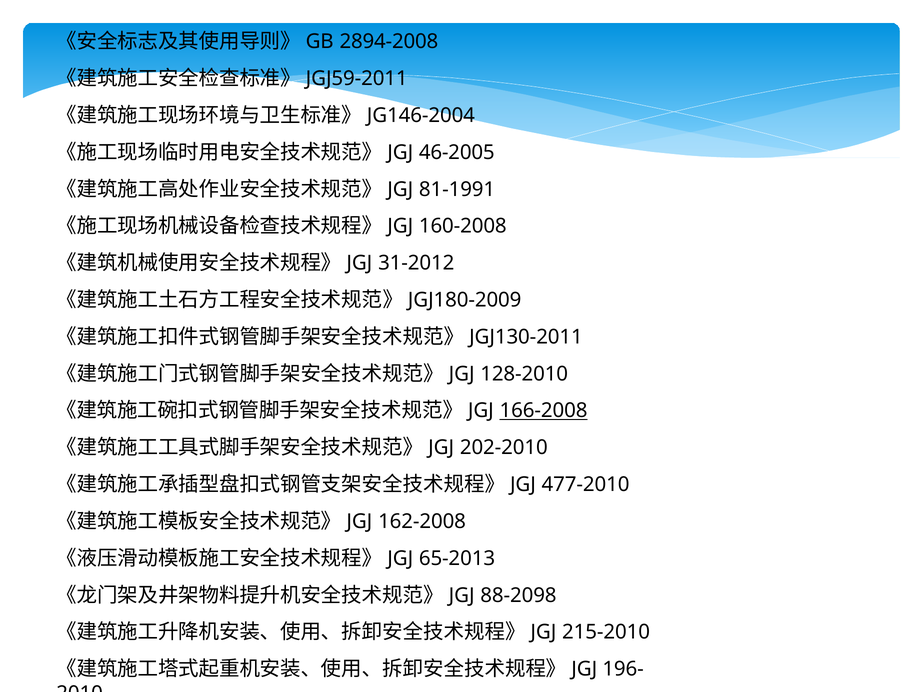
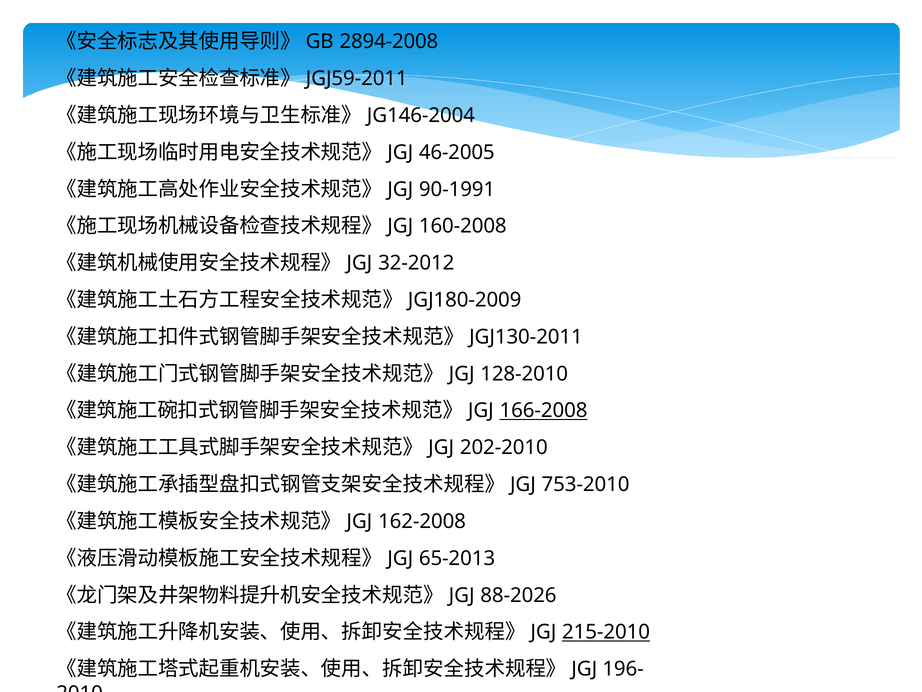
81-1991: 81-1991 -> 90-1991 (457, 189)
31-2012: 31-2012 -> 32-2012 (416, 263)
477-2010: 477-2010 -> 753-2010 (586, 484)
88-2098: 88-2098 -> 88-2026 (518, 595)
215-2010 underline: none -> present (606, 632)
